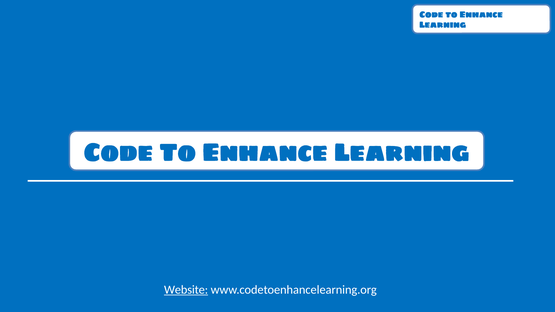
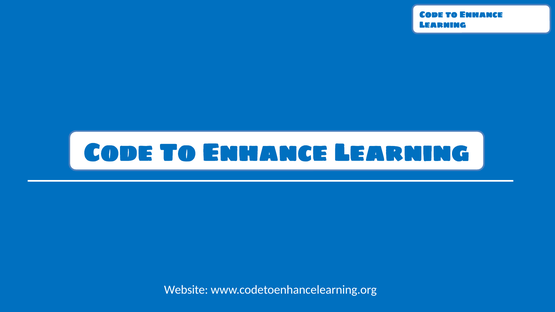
Website underline: present -> none (186, 290)
